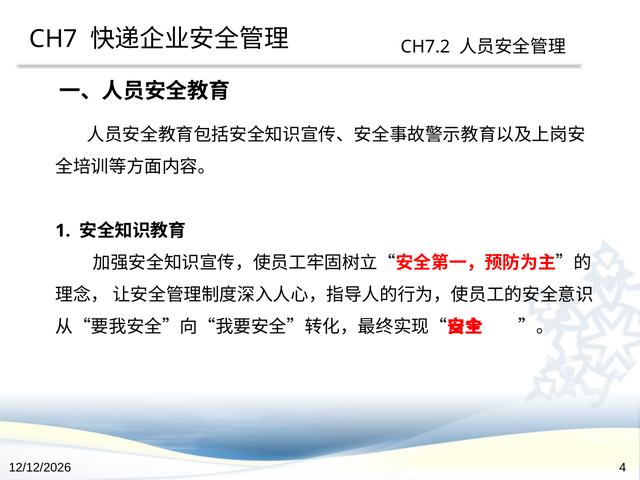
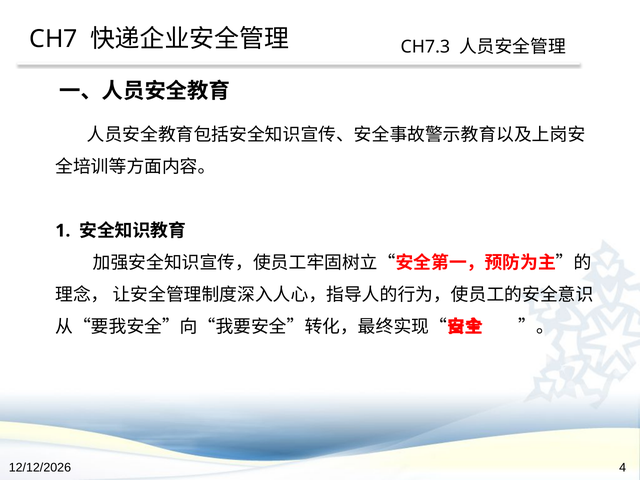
CH7.2: CH7.2 -> CH7.3 (425, 47)
